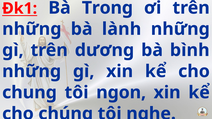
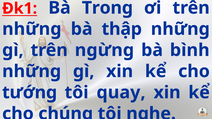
lành: lành -> thập (122, 29)
dương: dương -> ngừng (104, 50)
chung: chung -> tướng (30, 93)
ngon: ngon -> quay (121, 93)
